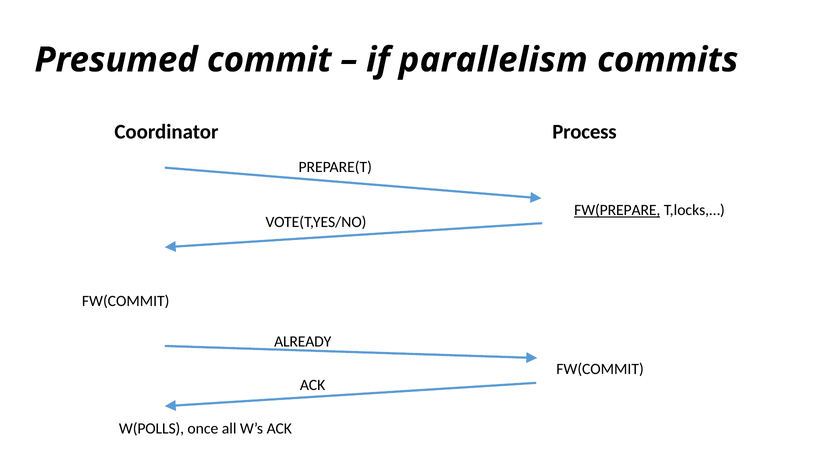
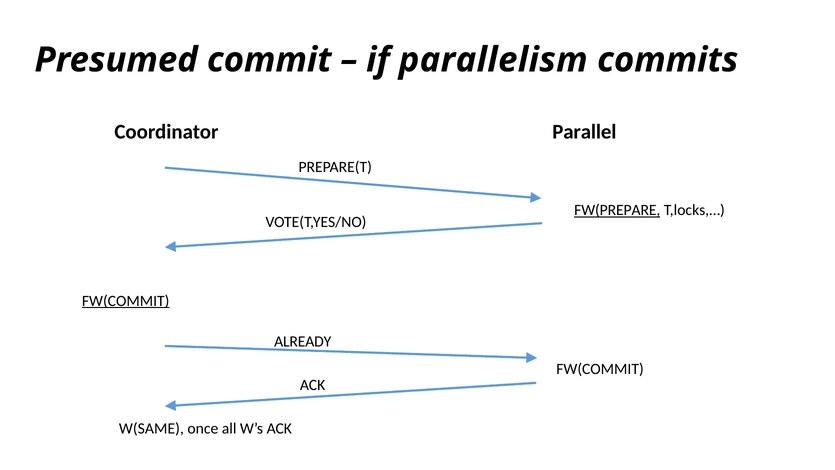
Process: Process -> Parallel (584, 132)
FW(COMMIT underline: none -> present (126, 301)
W(POLLS: W(POLLS -> W(SAME (151, 428)
